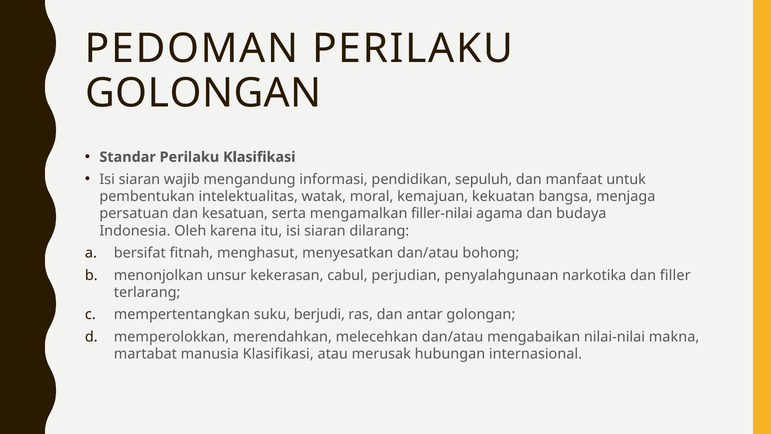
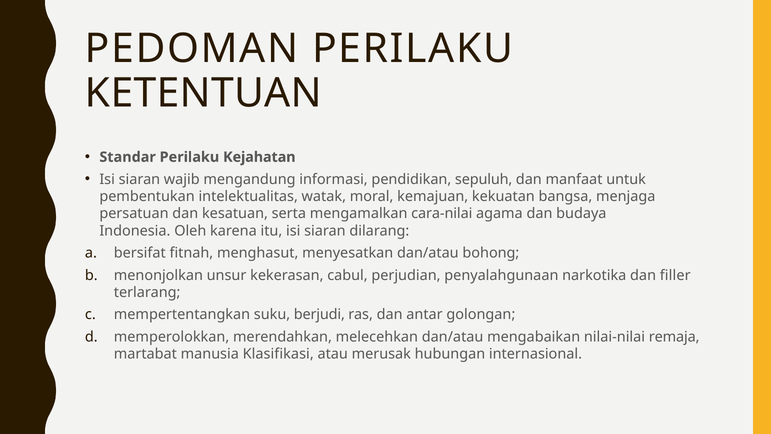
GOLONGAN: GOLONGAN -> KETENTUAN (203, 93)
Perilaku Klasifikasi: Klasifikasi -> Kejahatan (259, 157)
filler-nilai: filler-nilai -> cara-nilai (442, 214)
makna: makna -> remaja (674, 337)
